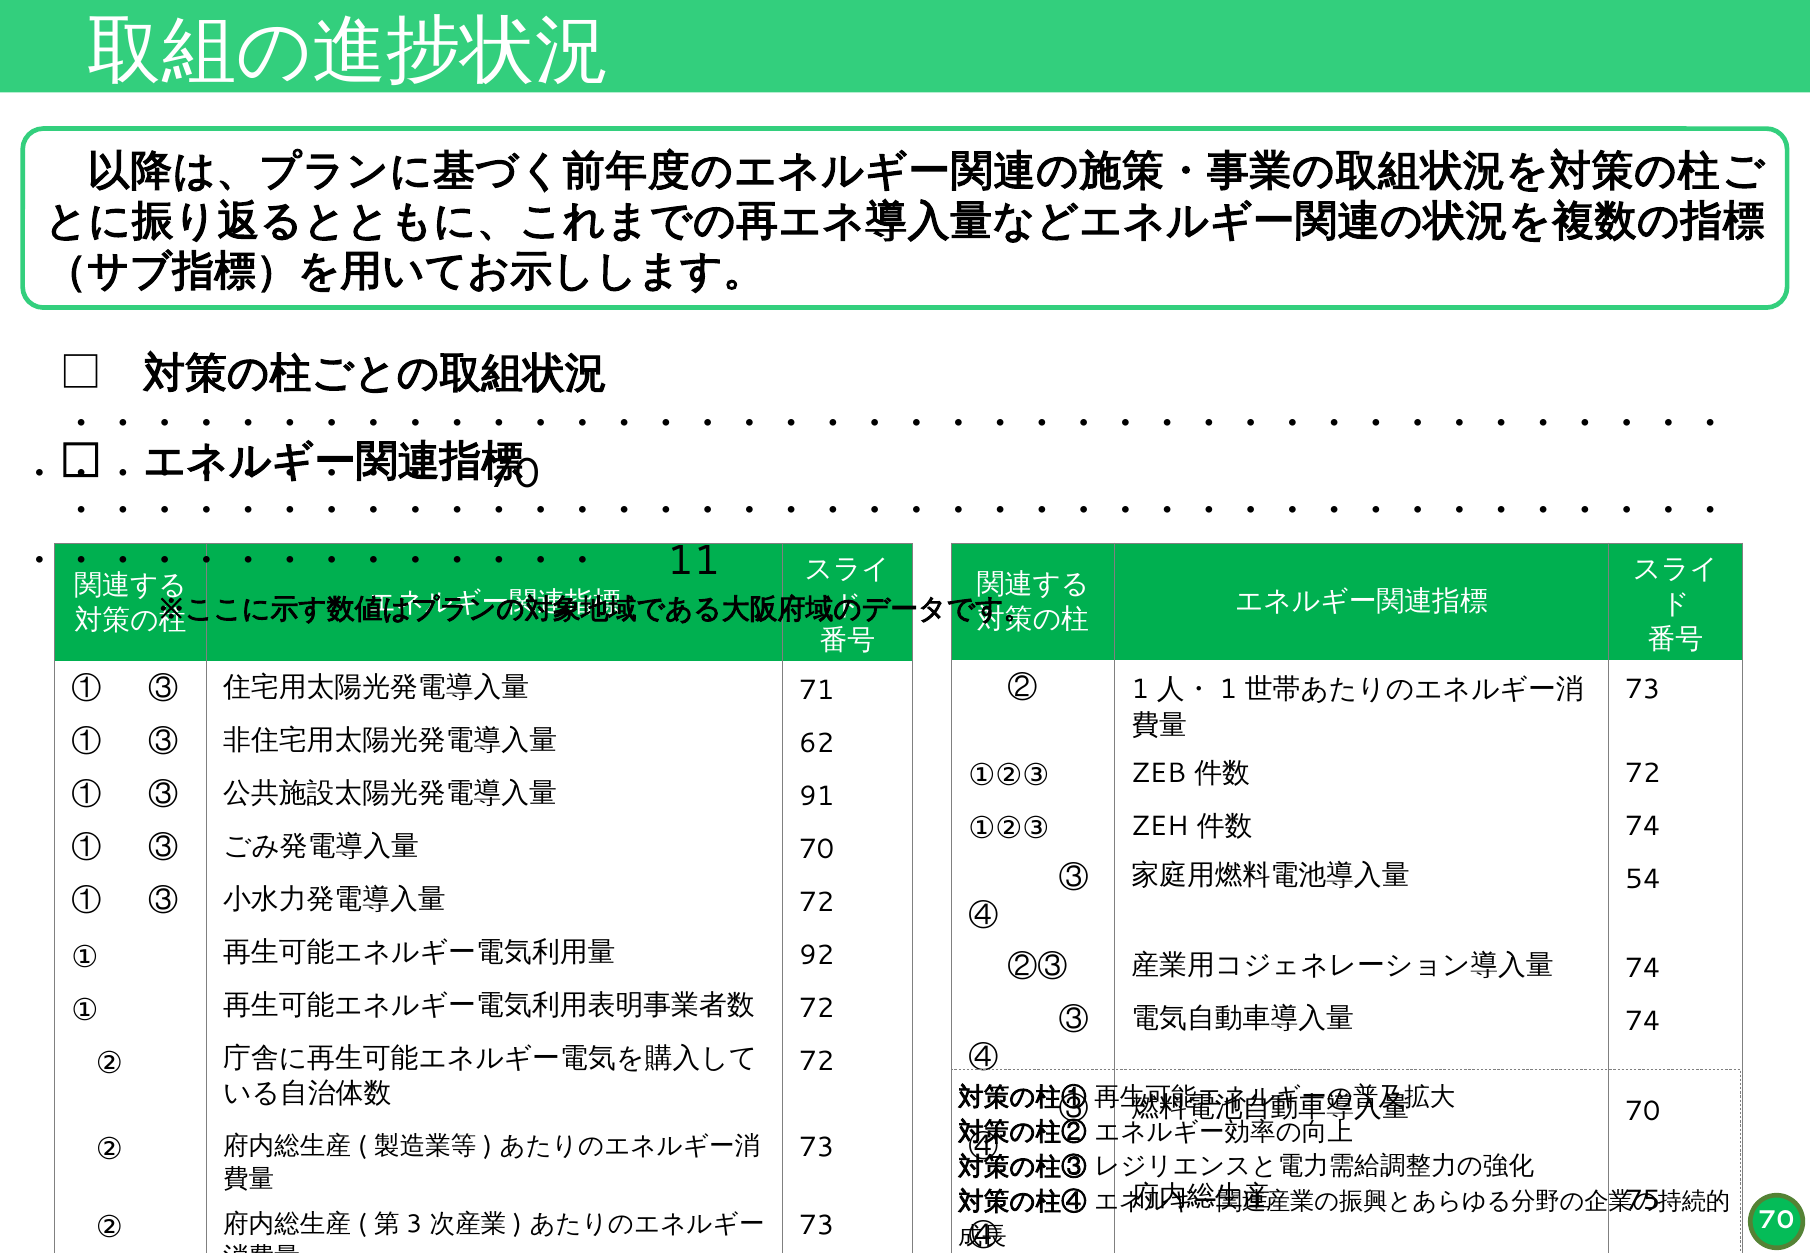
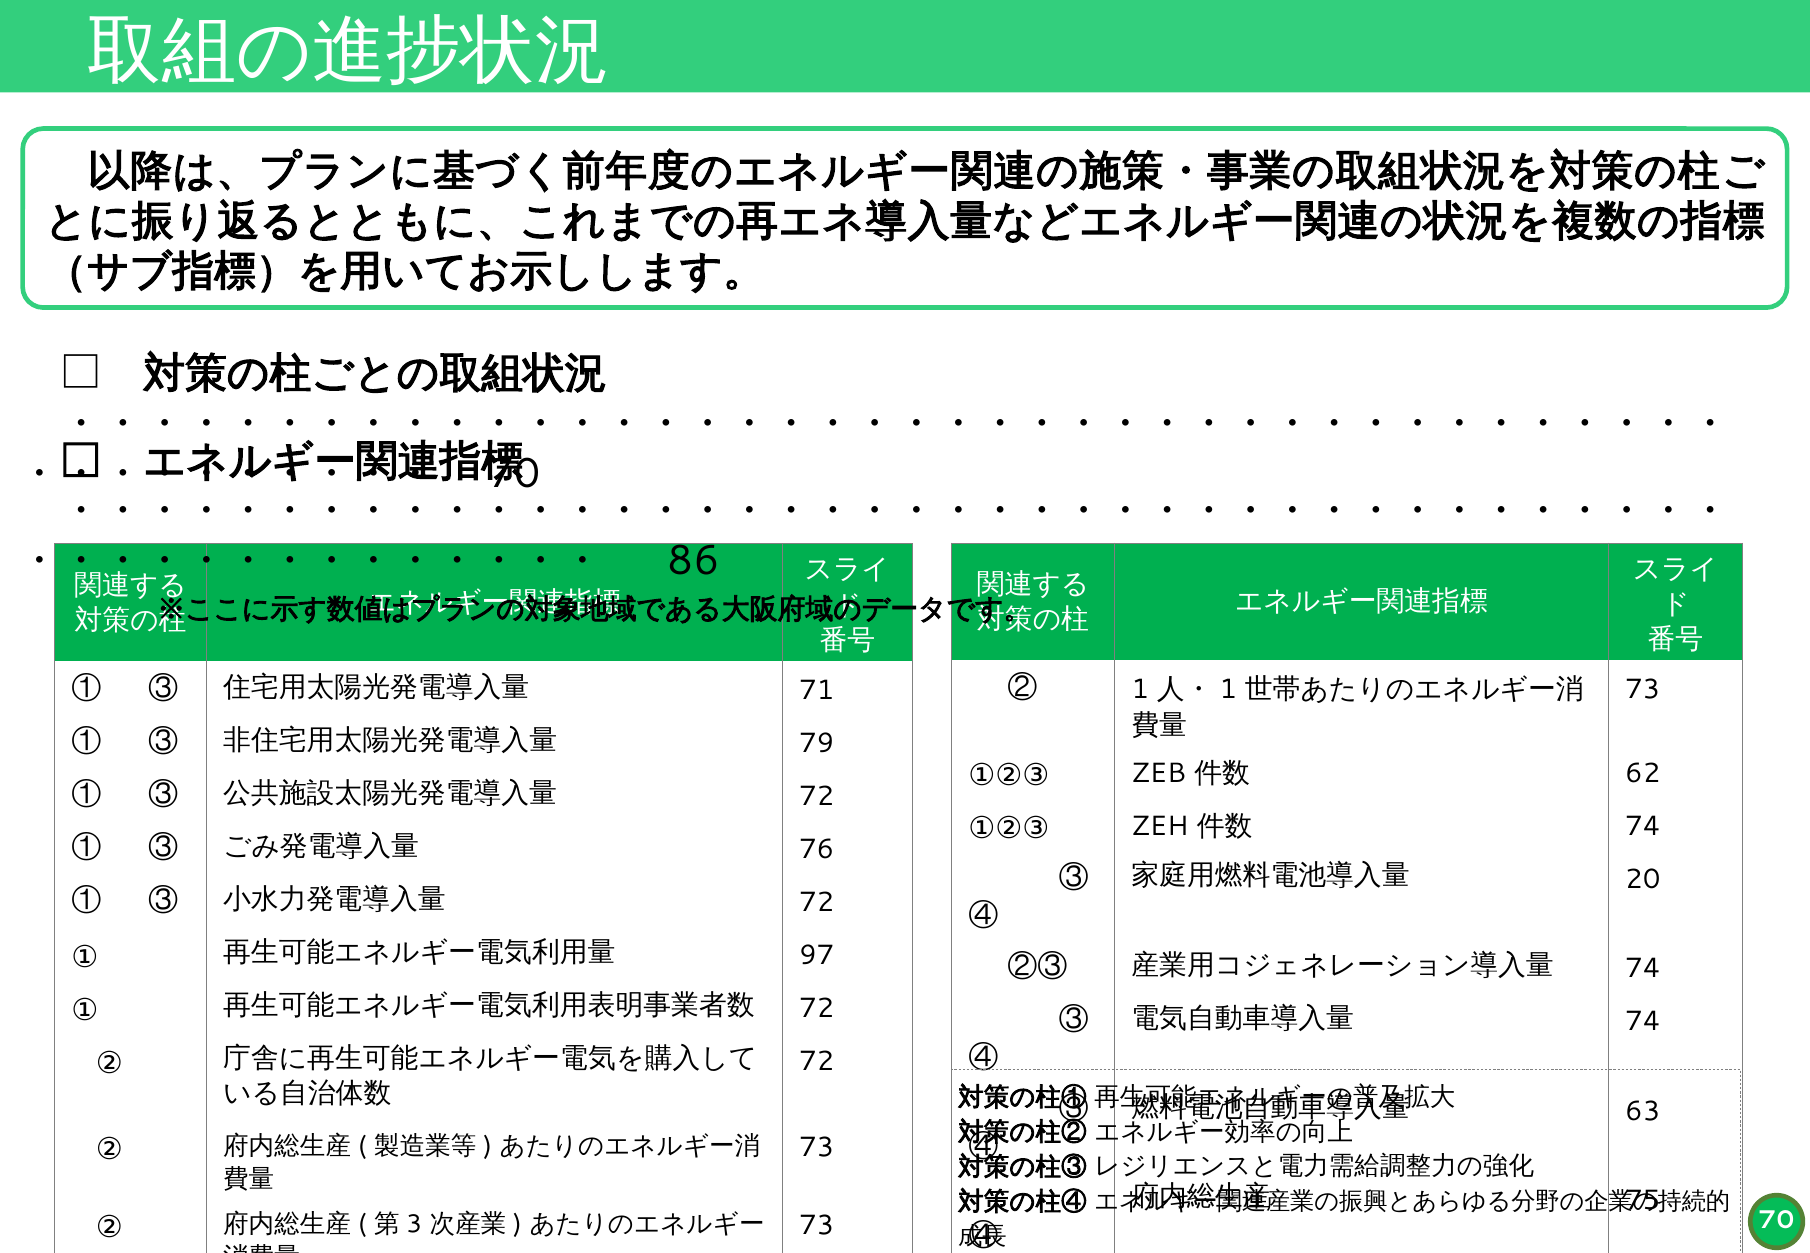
11: 11 -> 86 (693, 561)
62: 62 -> 79 (817, 744)
72: 72 -> 62 (1643, 773)
91: 91 -> 72 (817, 797)
70: 70 -> 76 (817, 850)
54: 54 -> 20 (1643, 879)
92: 92 -> 97 (817, 956)
70: 70 -> 63 (1643, 1111)
